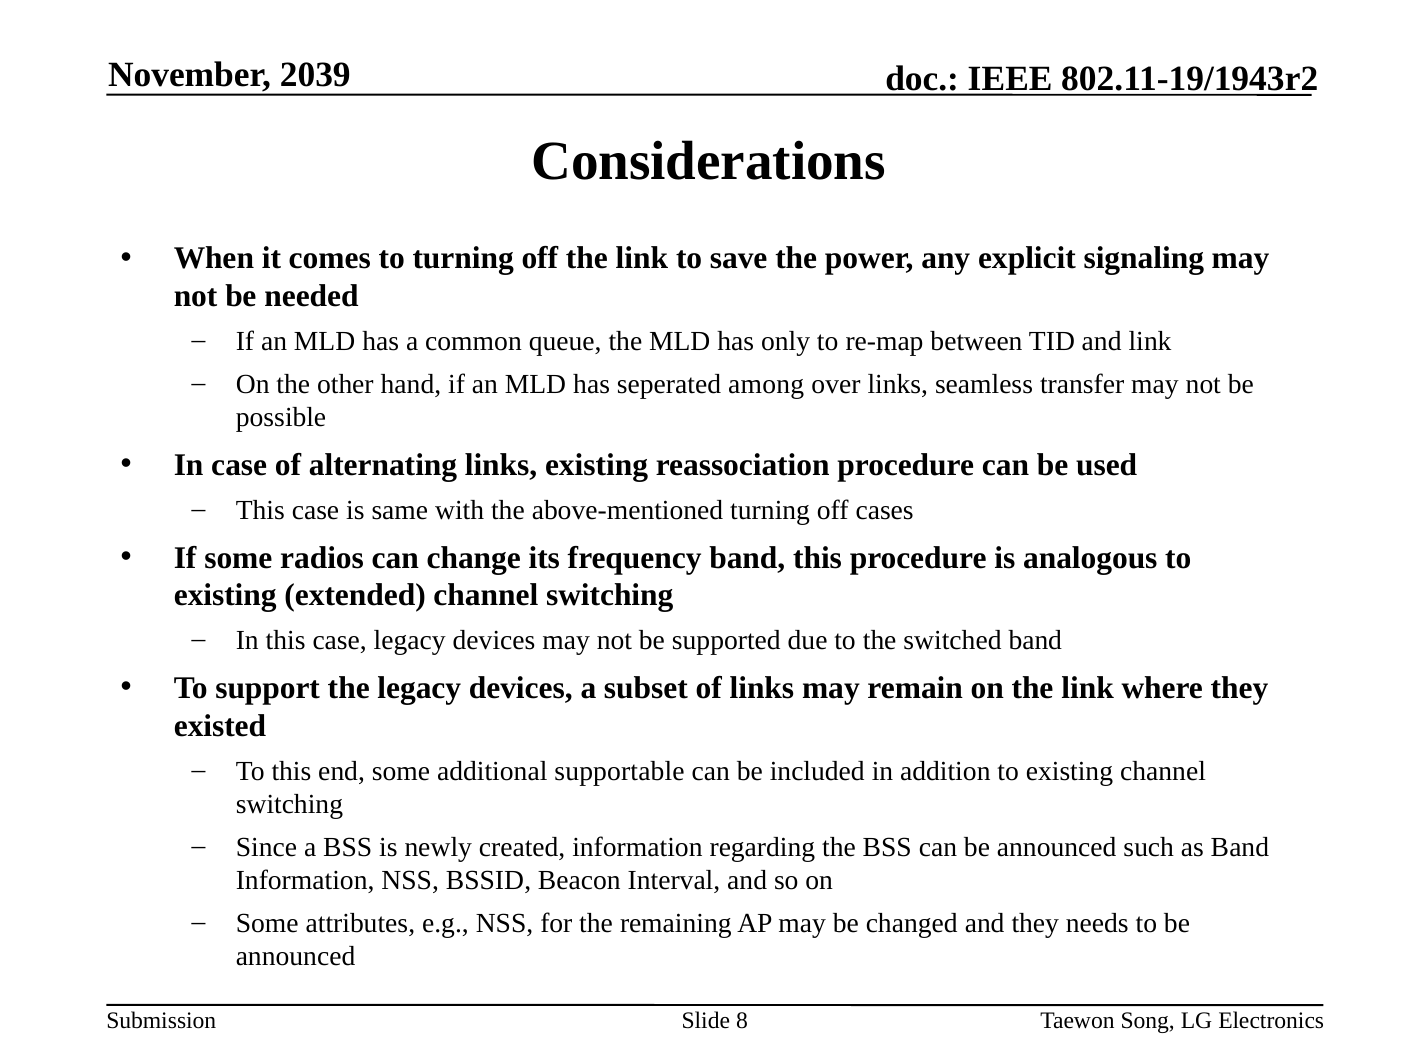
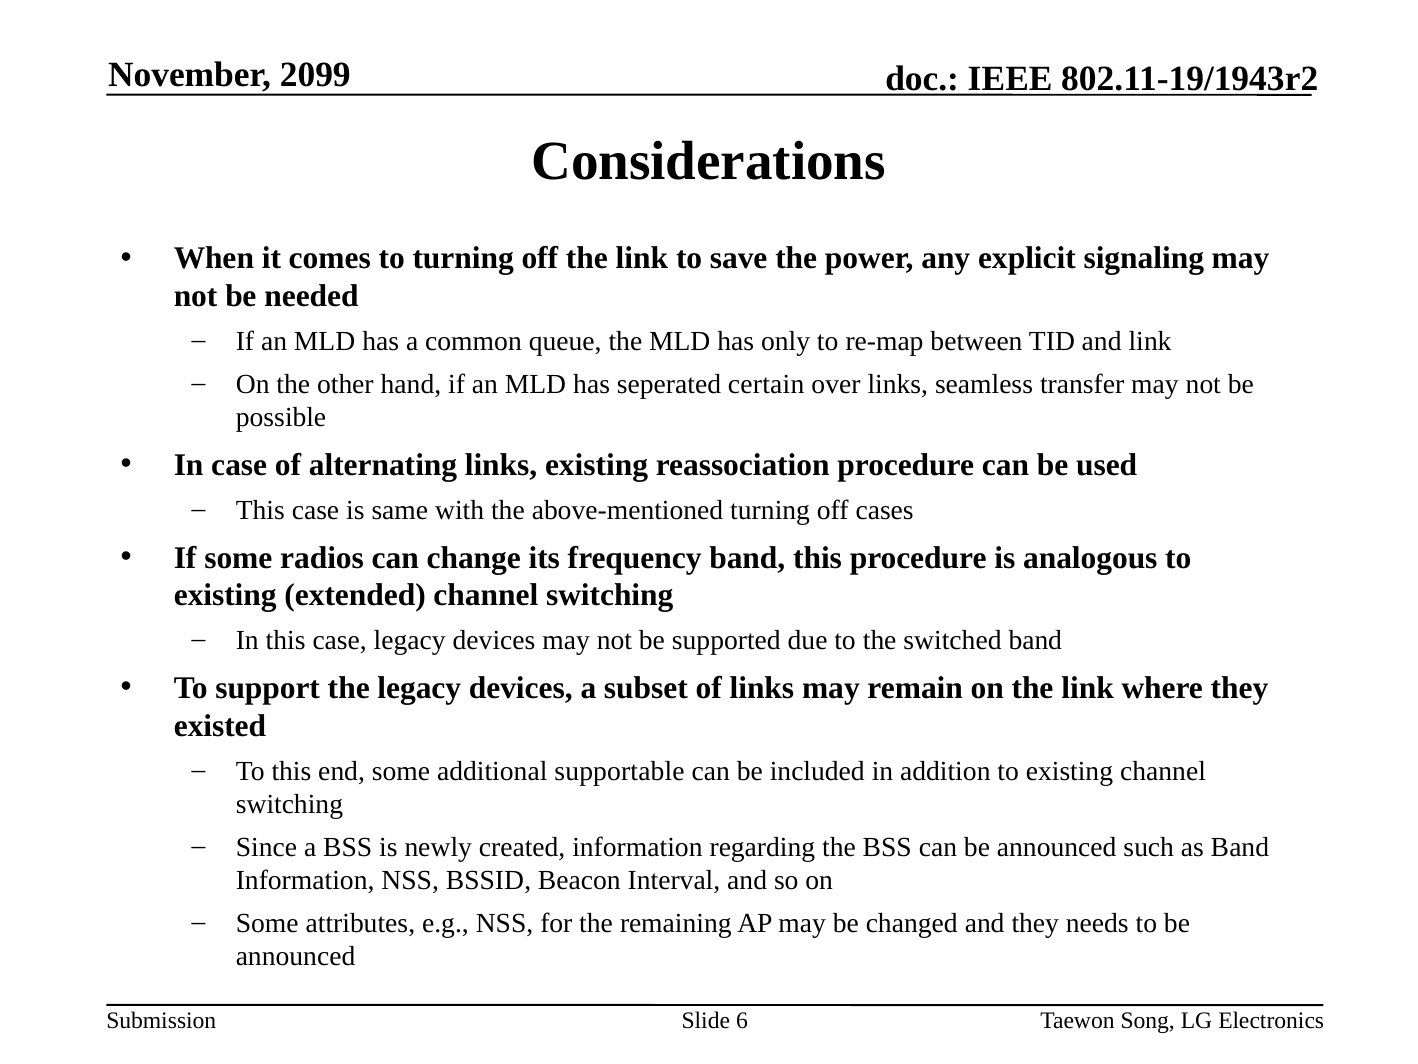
2039: 2039 -> 2099 (315, 75)
among: among -> certain (766, 384)
8: 8 -> 6 (742, 1020)
